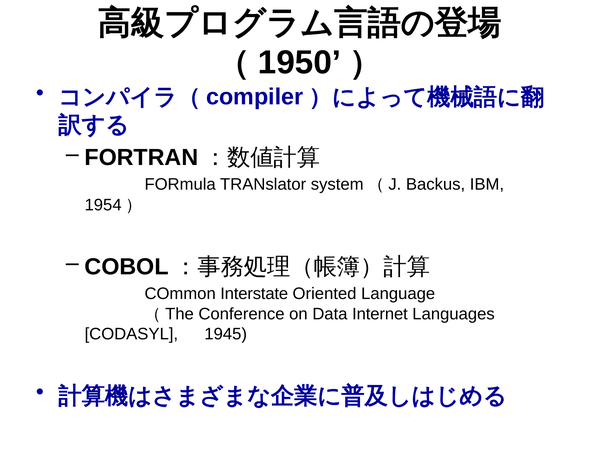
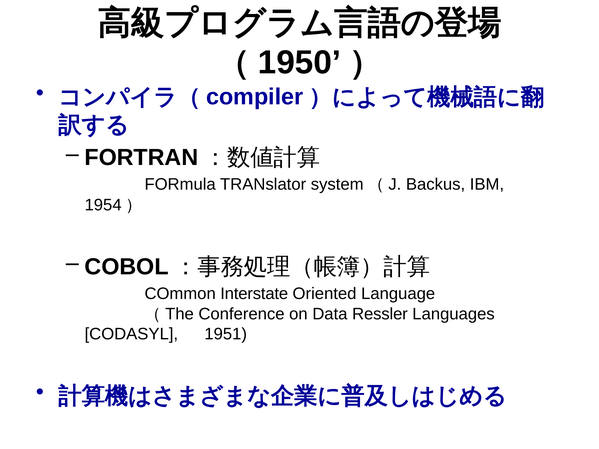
Internet: Internet -> Ressler (380, 314)
1945: 1945 -> 1951 (226, 334)
